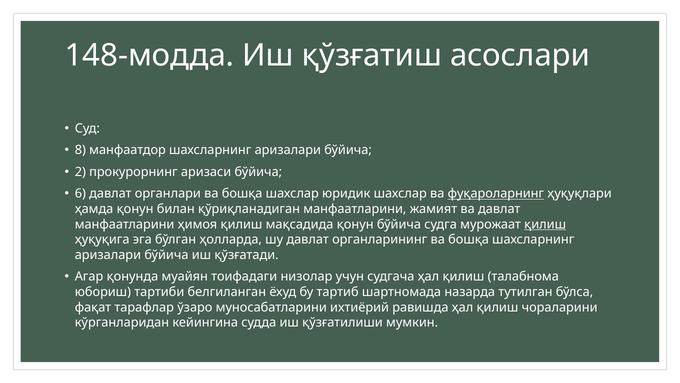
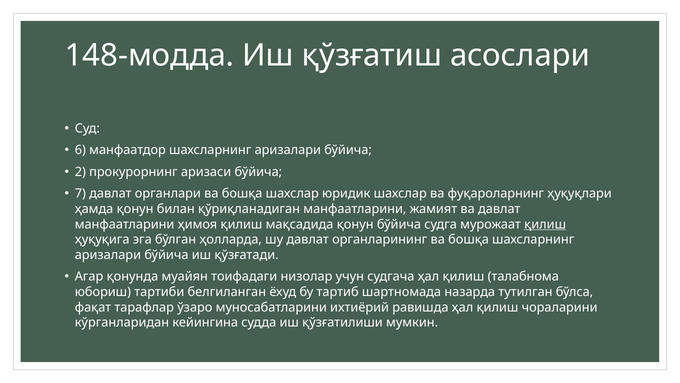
8: 8 -> 6 (80, 150)
6: 6 -> 7 (80, 193)
фуқароларнинг underline: present -> none (496, 193)
